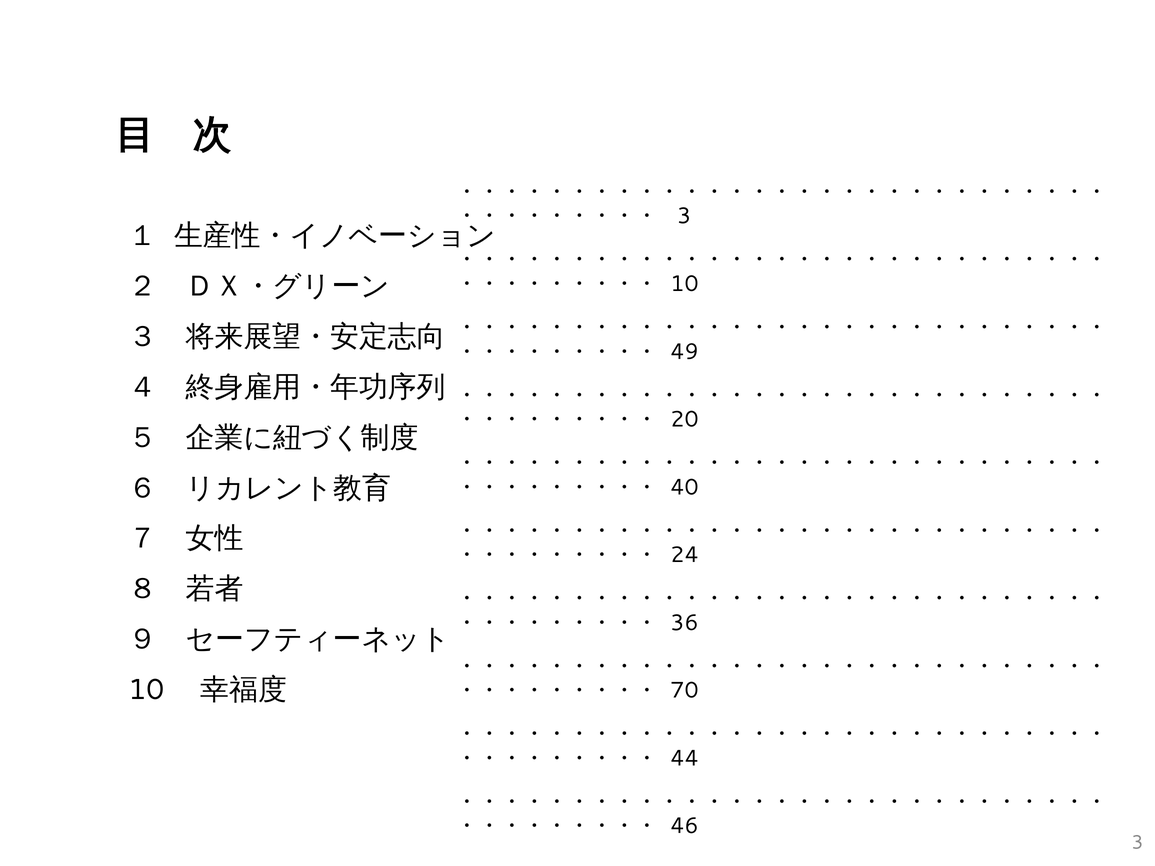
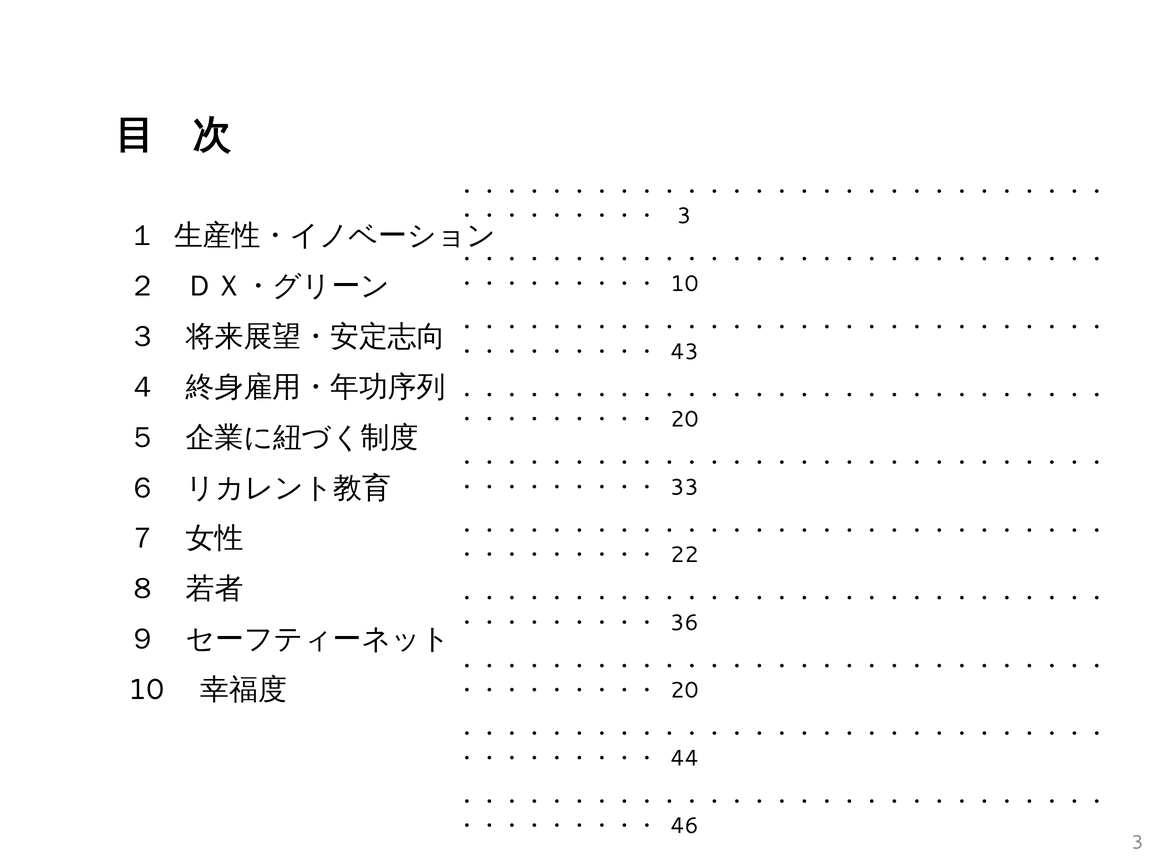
49: 49 -> 43 (684, 352)
40: 40 -> 33 (684, 487)
24: 24 -> 22 (684, 555)
70: 70 -> 20 (684, 691)
